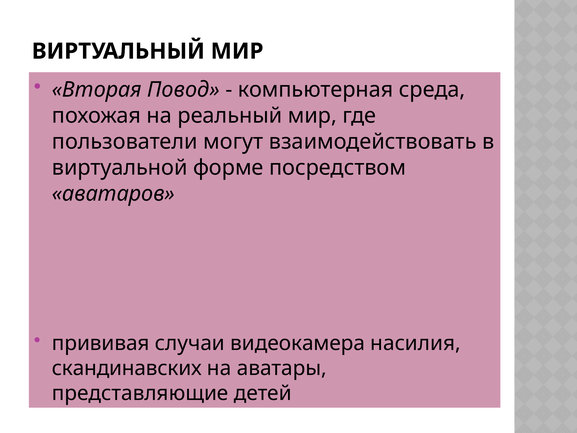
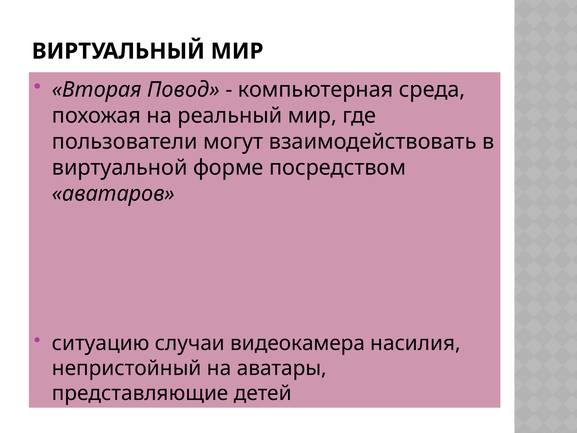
прививая: прививая -> ситуацию (101, 343)
скандинавских: скандинавских -> непристойный (127, 368)
